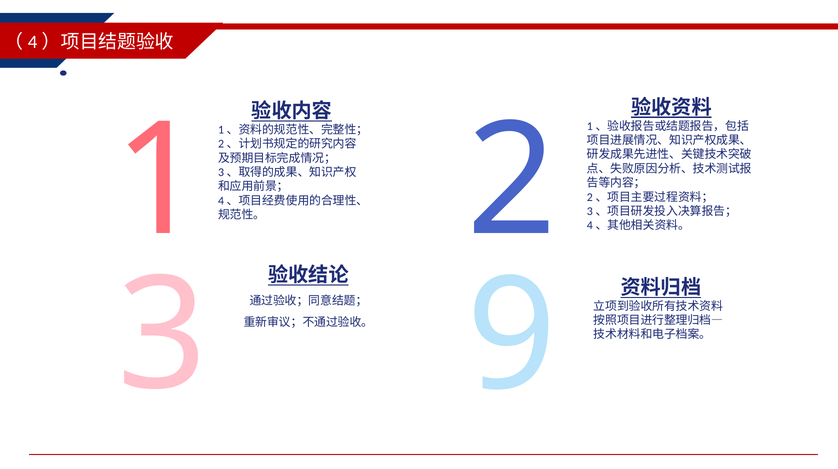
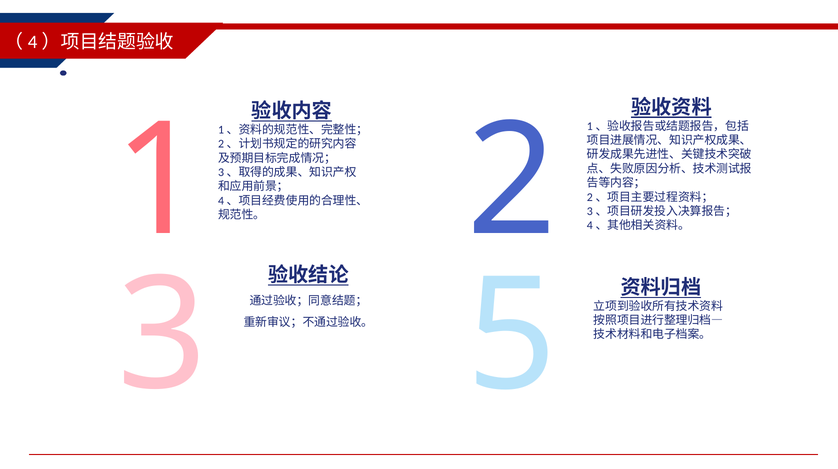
9: 9 -> 5 (512, 337)
